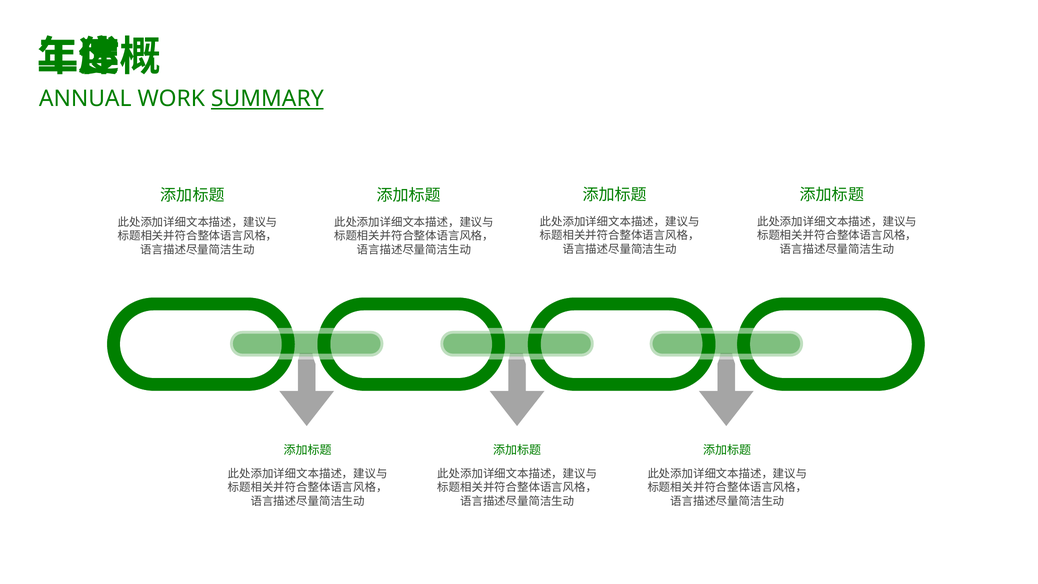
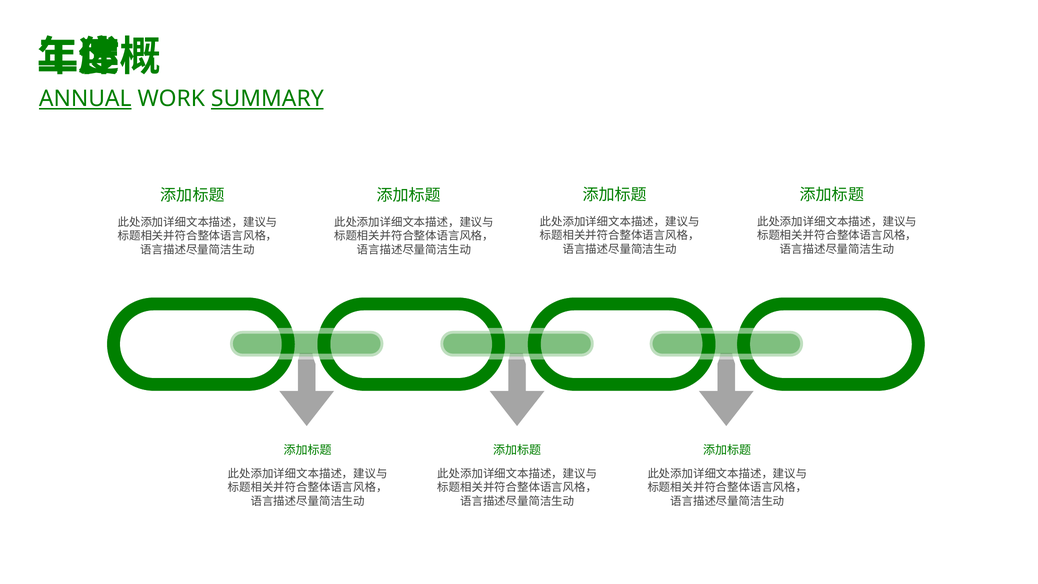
ANNUAL underline: none -> present (85, 99)
